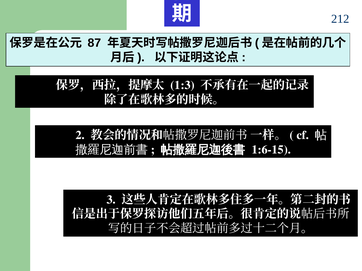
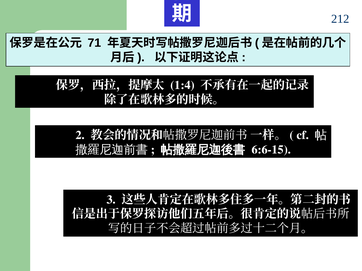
87: 87 -> 71 (94, 43)
1:3: 1:3 -> 1:4 (183, 85)
1:6-15: 1:6-15 -> 6:6-15 (271, 150)
